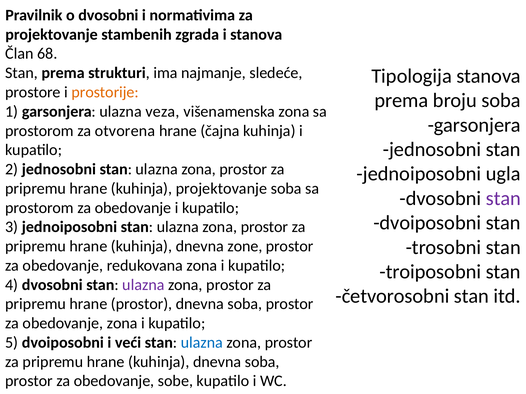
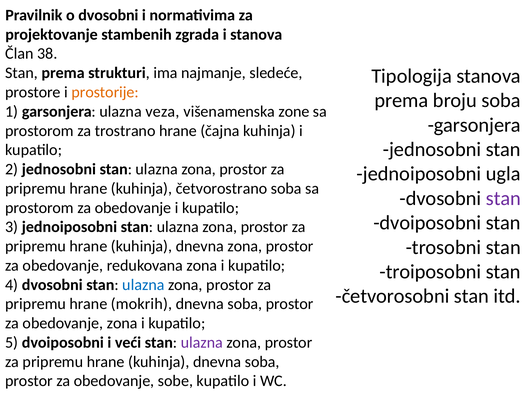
68: 68 -> 38 (47, 54)
višenamenska zona: zona -> zone (294, 112)
otvorena: otvorena -> trostrano (125, 131)
kuhinja projektovanje: projektovanje -> četvorostrano (221, 189)
dnevna zone: zone -> zona (245, 247)
ulazna colour: purple -> blue (143, 285)
hrane prostor: prostor -> mokrih (141, 304)
ulazna colour: blue -> purple (202, 343)
